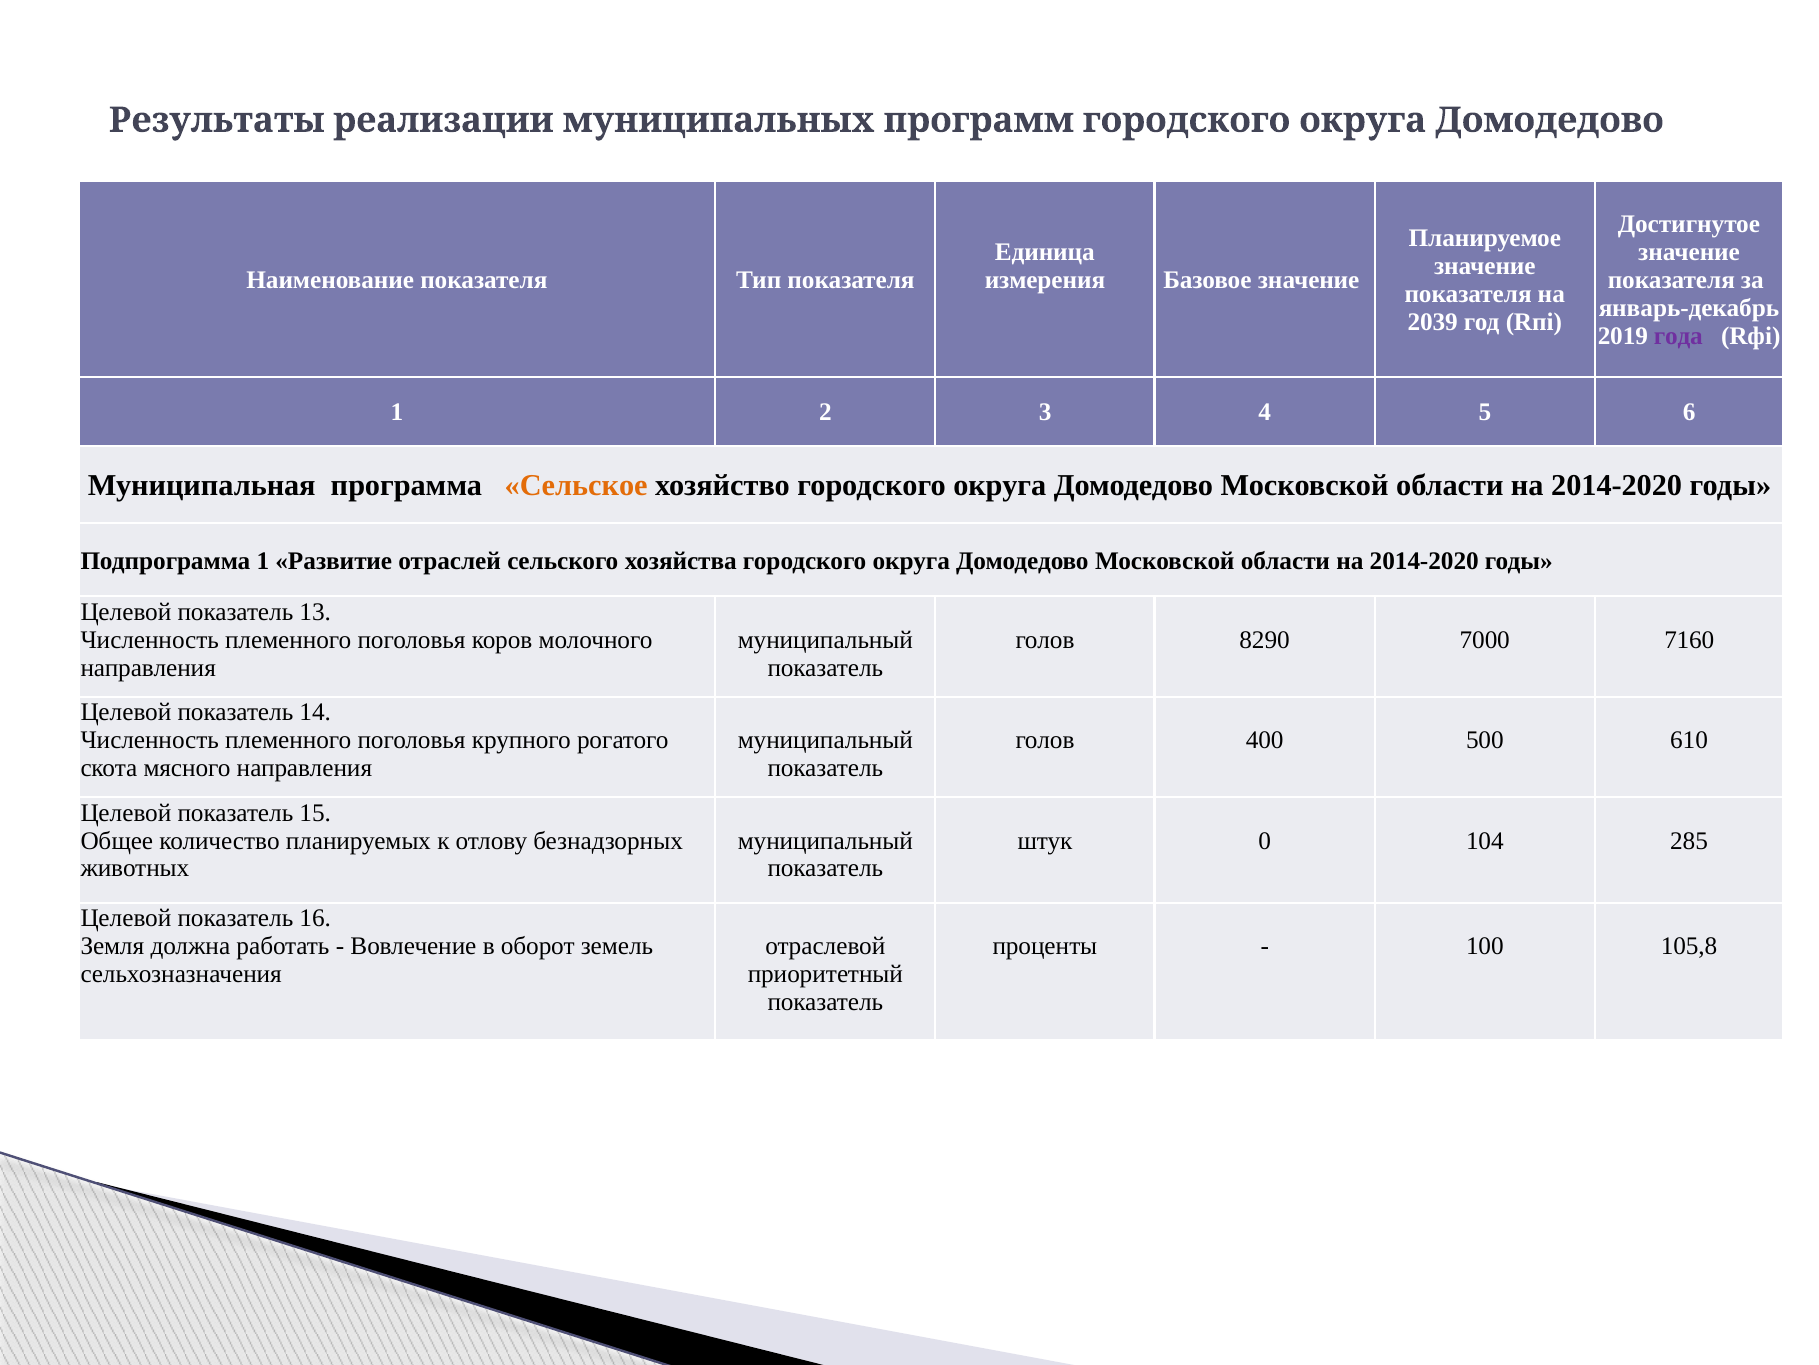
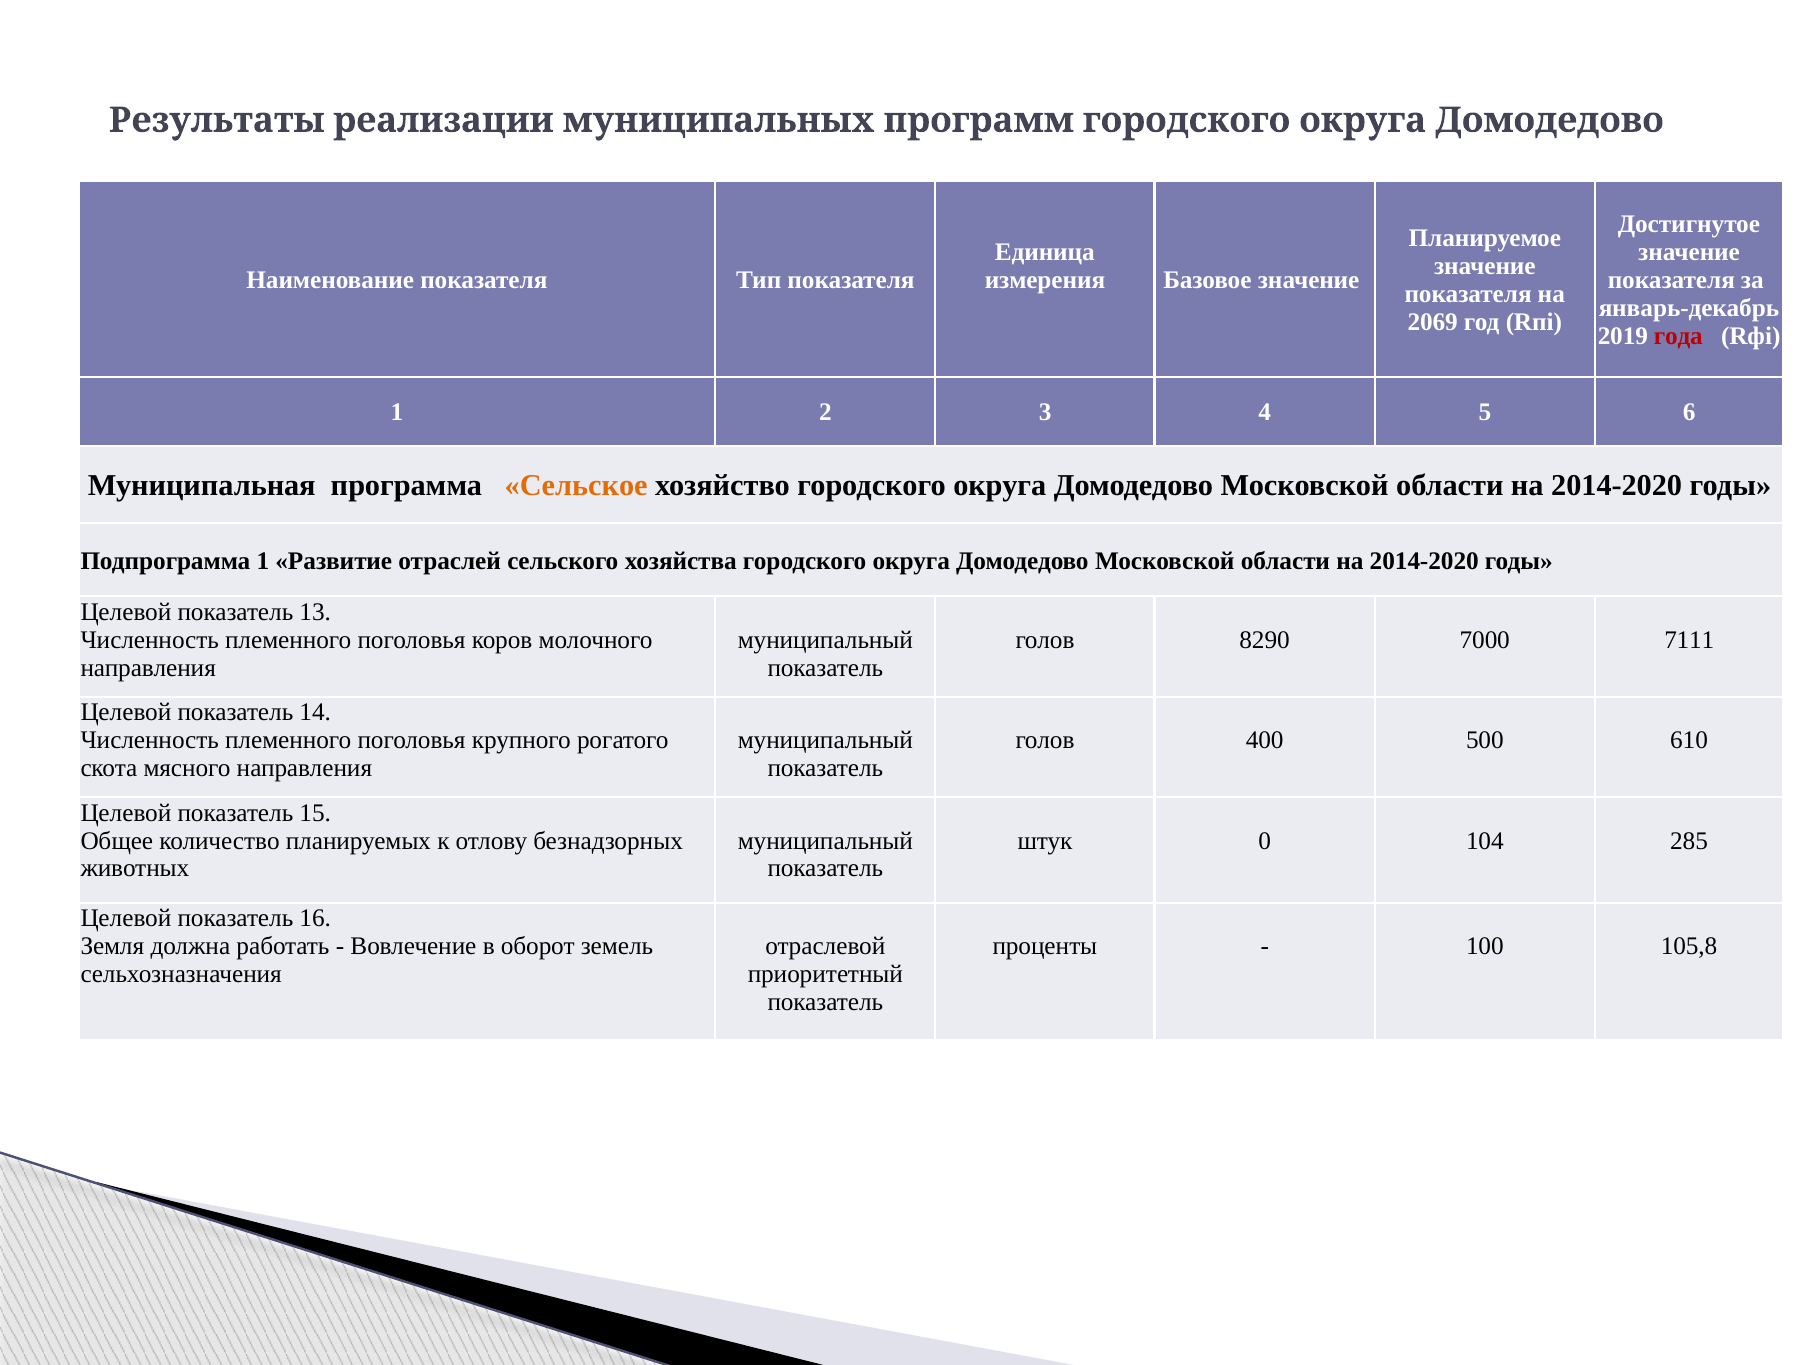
2039: 2039 -> 2069 (1433, 322)
года colour: purple -> red (1678, 336)
7160: 7160 -> 7111 (1689, 640)
